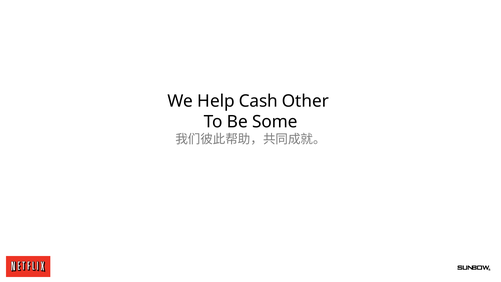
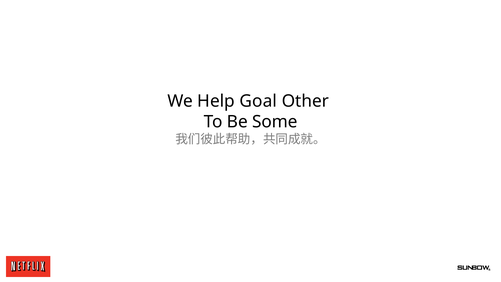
Cash: Cash -> Goal (258, 101)
